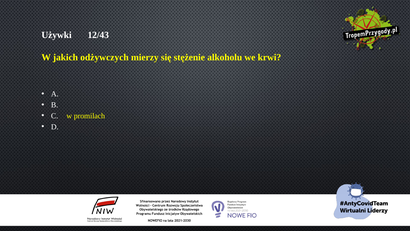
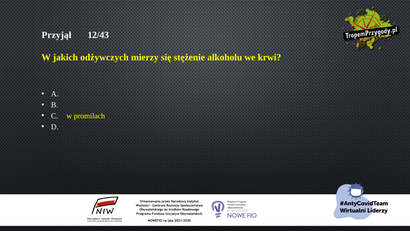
Używki: Używki -> Przyjął (56, 35)
